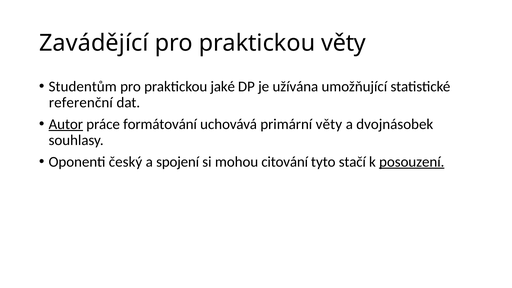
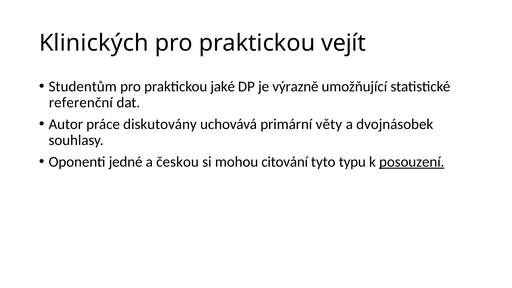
Zavádějící: Zavádějící -> Klinických (94, 43)
praktickou věty: věty -> vejít (343, 43)
užívána: užívána -> výrazně (295, 87)
Autor underline: present -> none (66, 124)
formátování: formátování -> diskutovány (160, 124)
český: český -> jedné (126, 162)
spojení: spojení -> českou (178, 162)
stačí: stačí -> typu (352, 162)
